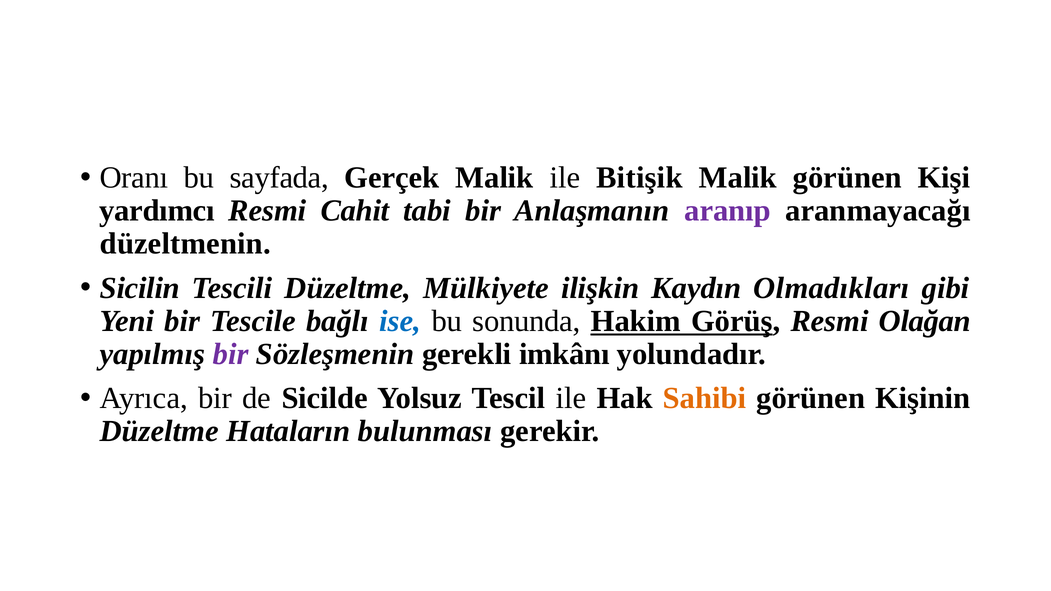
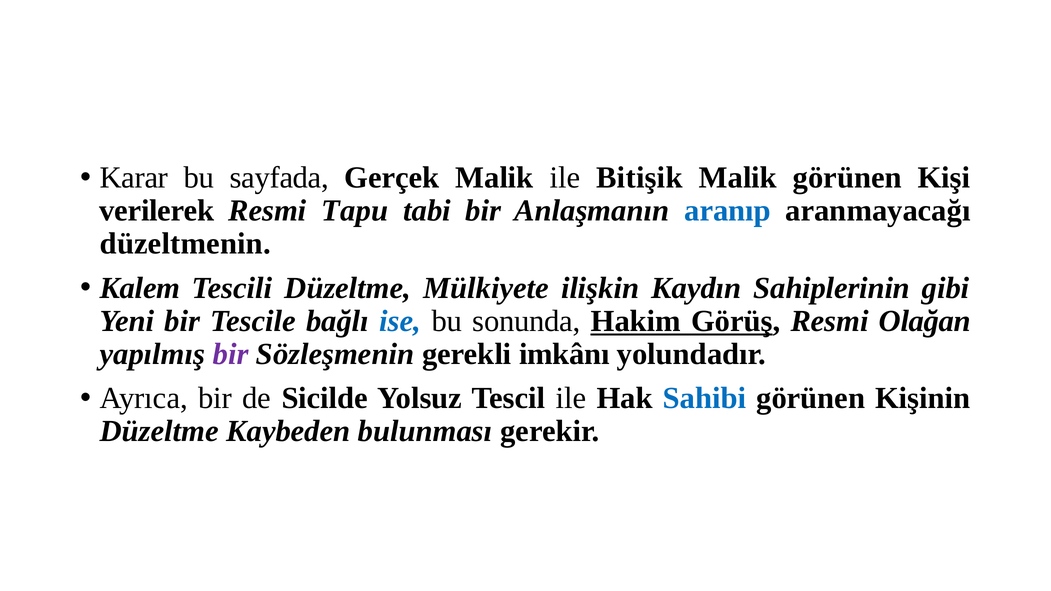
Oranı: Oranı -> Karar (134, 178)
yardımcı: yardımcı -> verilerek (157, 211)
Cahit: Cahit -> Tapu (355, 211)
aranıp colour: purple -> blue (728, 211)
Sicilin: Sicilin -> Kalem (140, 288)
Olmadıkları: Olmadıkları -> Sahiplerinin (832, 288)
Sahibi colour: orange -> blue (704, 398)
Hataların: Hataların -> Kaybeden (288, 431)
